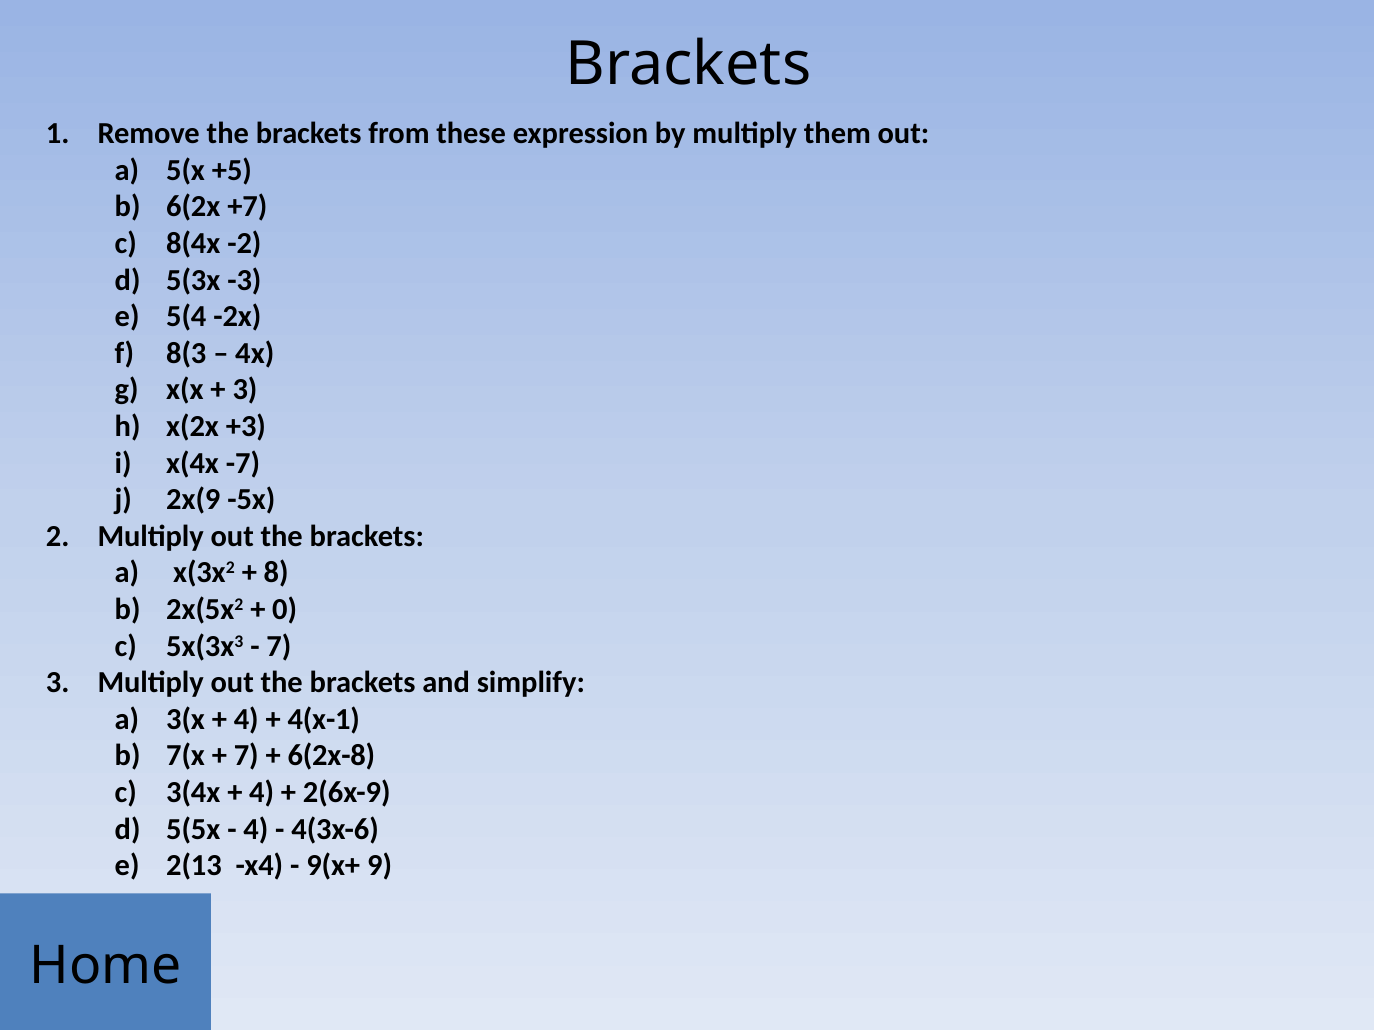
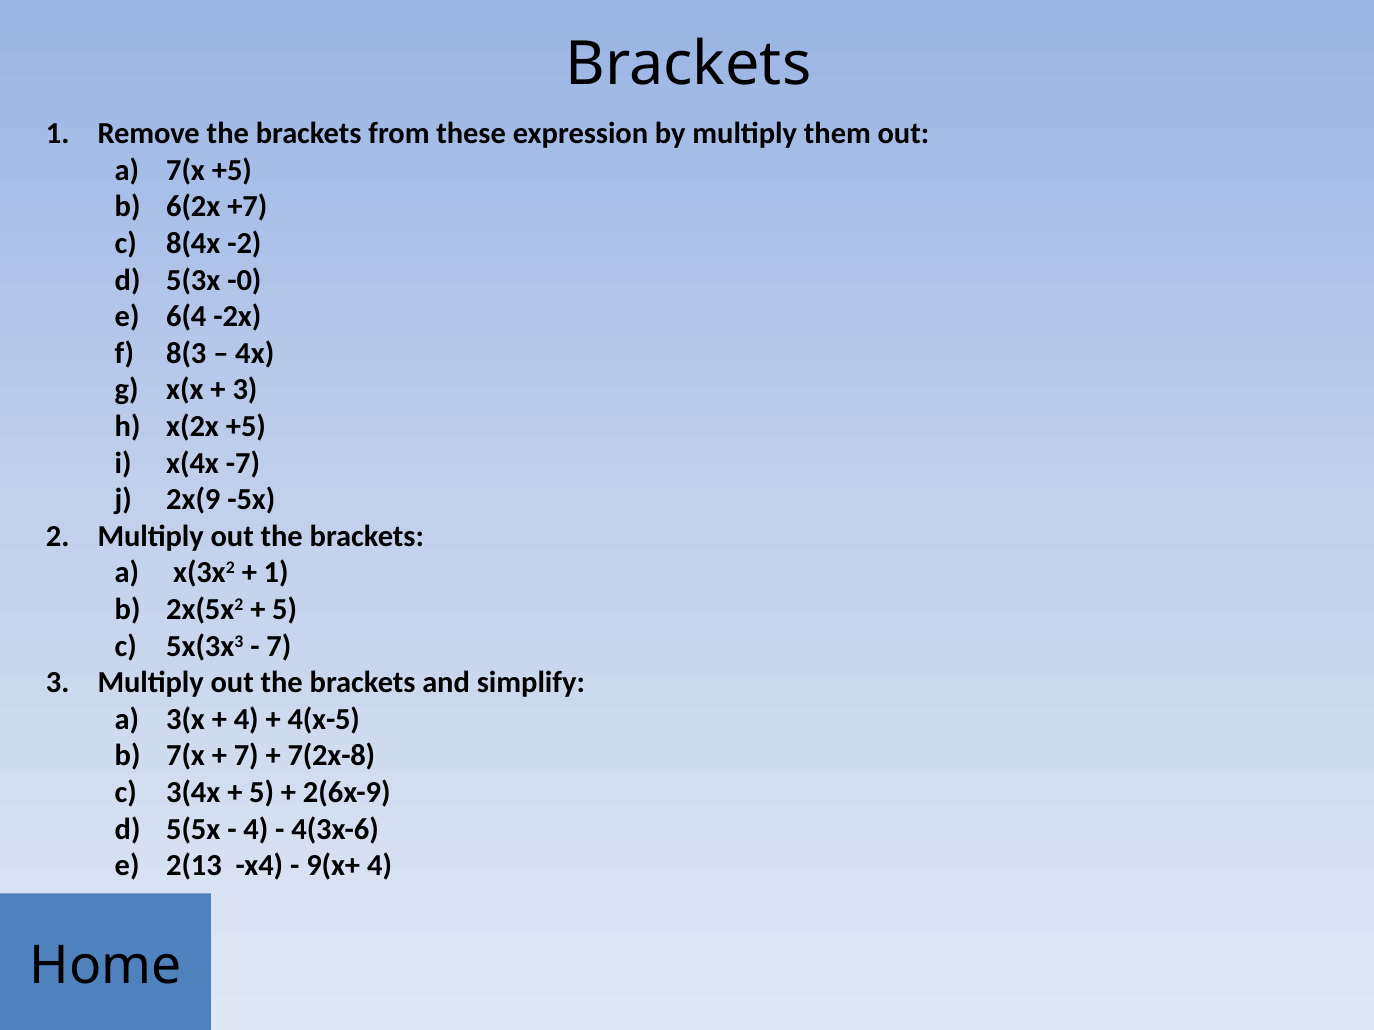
5(x: 5(x -> 7(x (186, 170)
-3: -3 -> -0 (244, 280)
5(4: 5(4 -> 6(4 (186, 317)
x(2x +3: +3 -> +5 (246, 427)
8: 8 -> 1 (276, 573)
0: 0 -> 5 (285, 610)
4(x-1: 4(x-1 -> 4(x-5 (324, 720)
6(2x-8: 6(2x-8 -> 7(2x-8 (331, 756)
4: 4 -> 5 (262, 793)
9(x+ 9: 9 -> 4 (380, 866)
